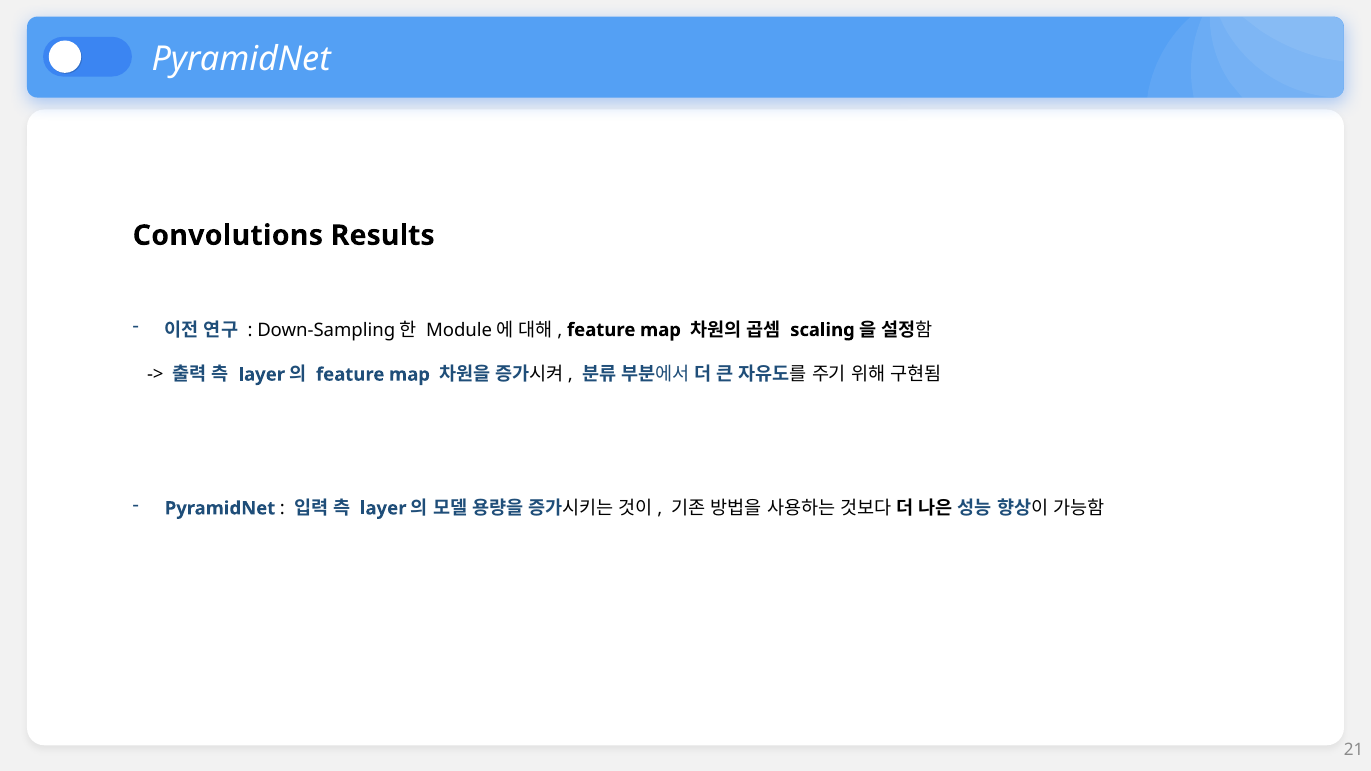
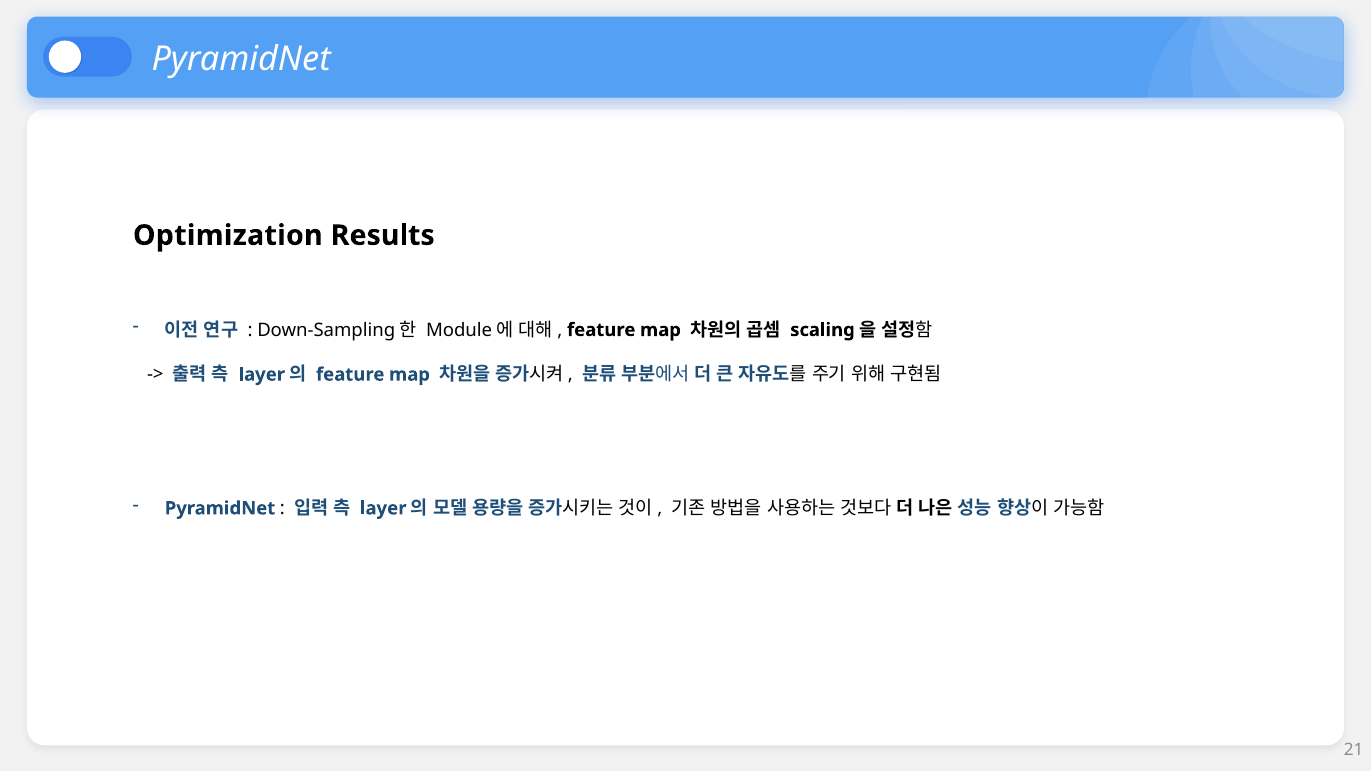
Convolutions: Convolutions -> Optimization (228, 235)
